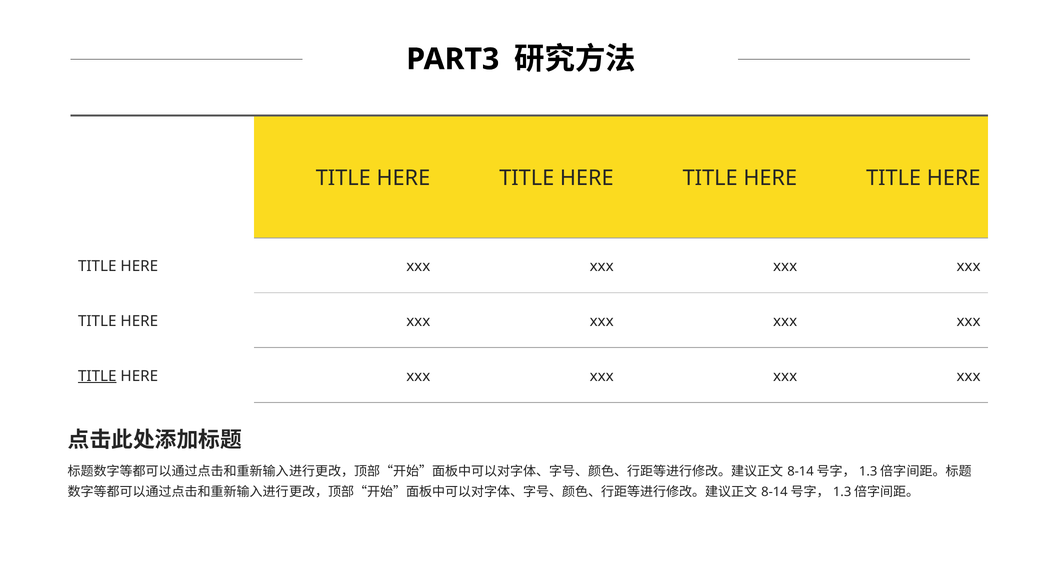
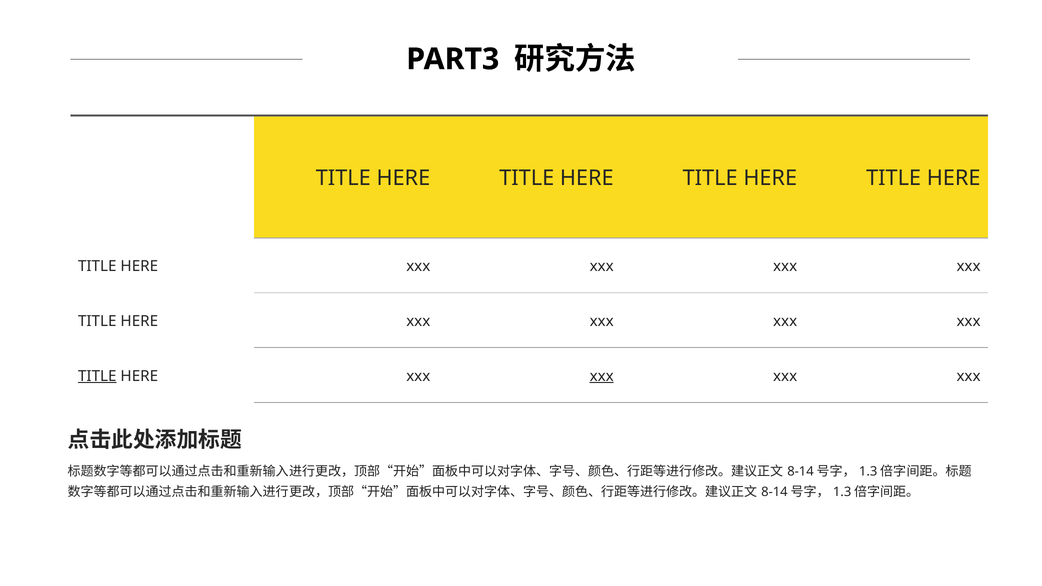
xxx underline: none -> present (602, 376)
